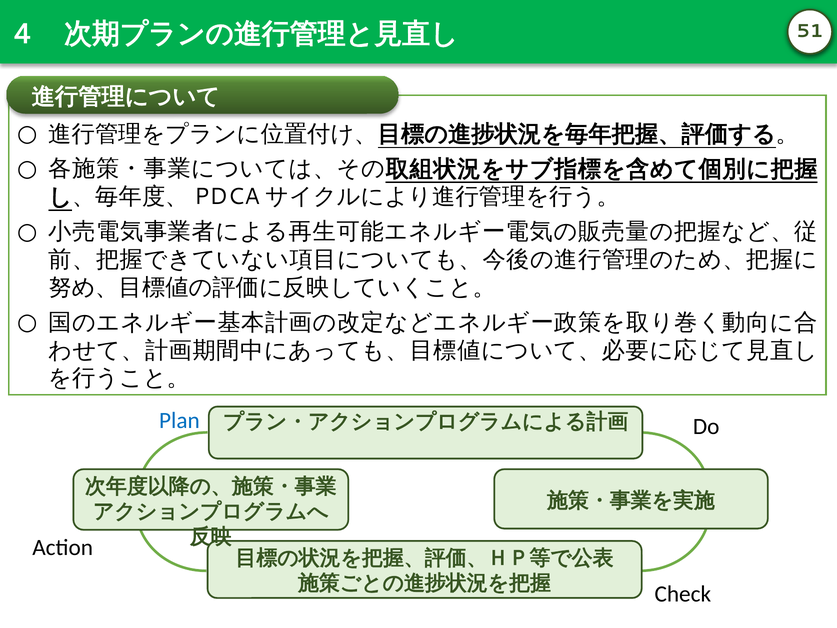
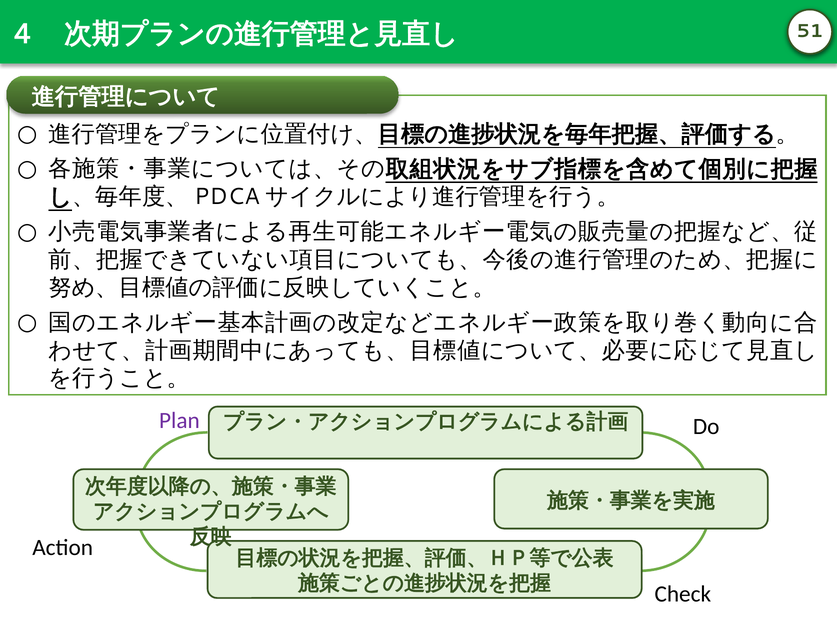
Plan colour: blue -> purple (179, 420)
